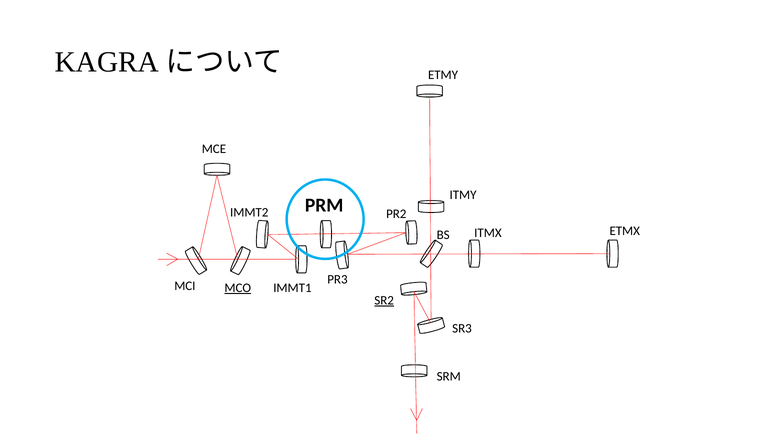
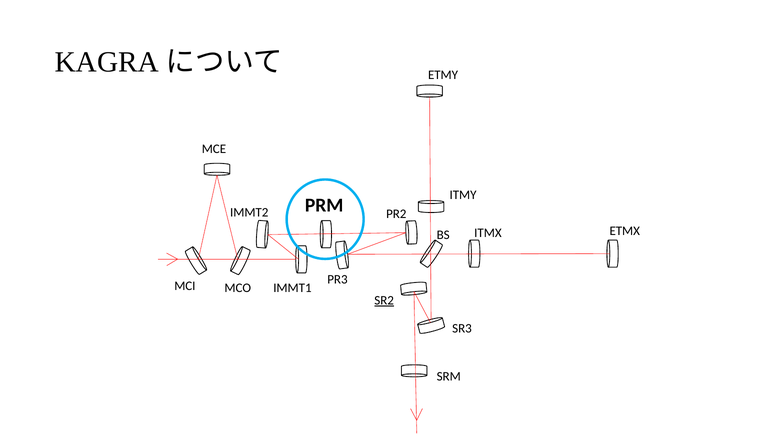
MCO underline: present -> none (238, 288)
